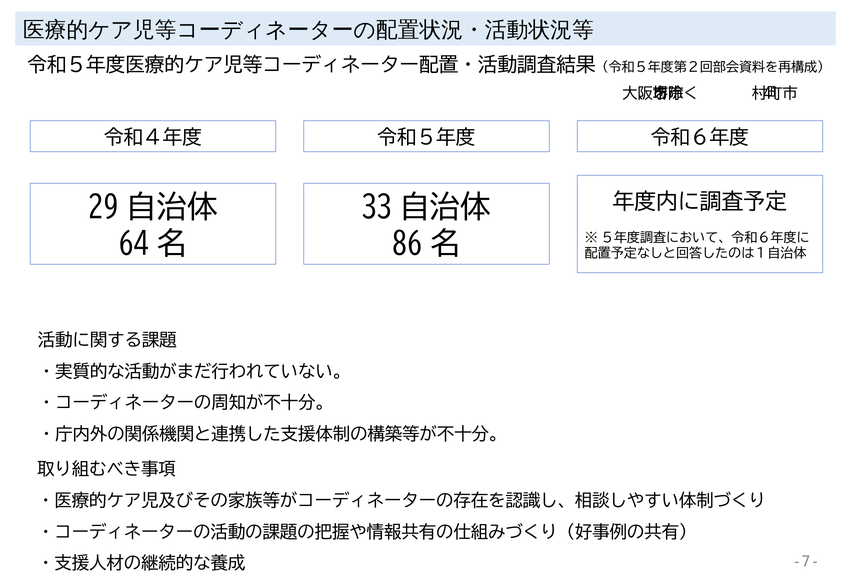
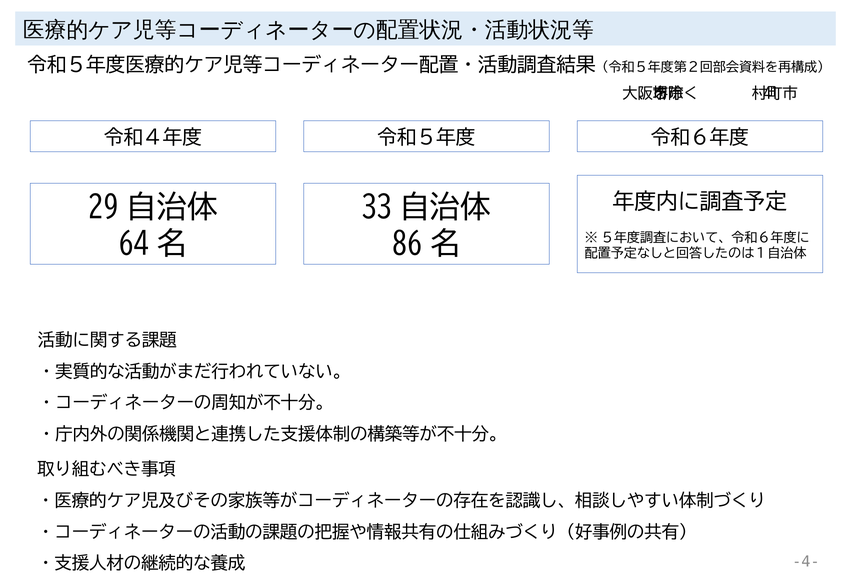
-7-: -7- -> -4- (806, 562)
